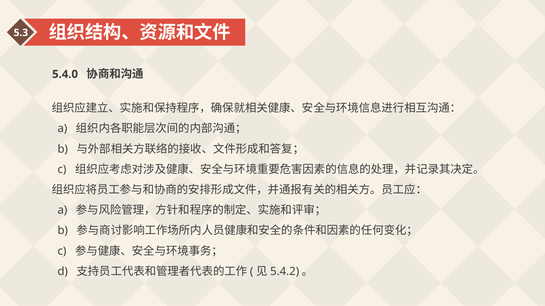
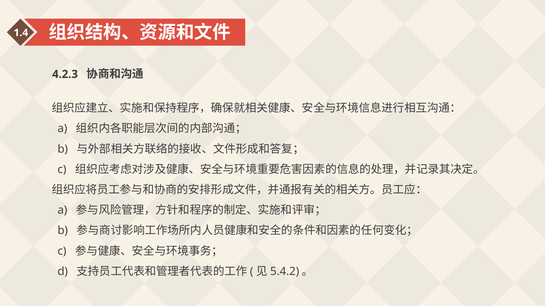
5.3: 5.3 -> 1.4 (21, 33)
5.4.0: 5.4.0 -> 4.2.3 (65, 74)
